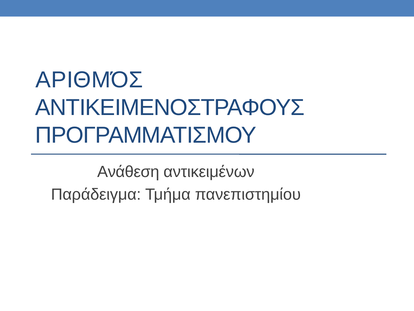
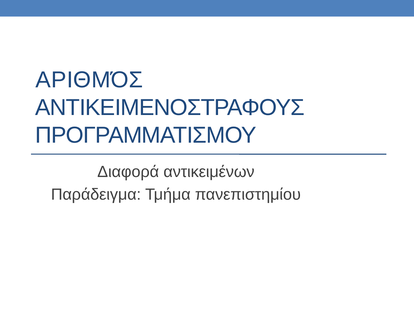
Ανάθεση: Ανάθεση -> Διαφορά (128, 172)
